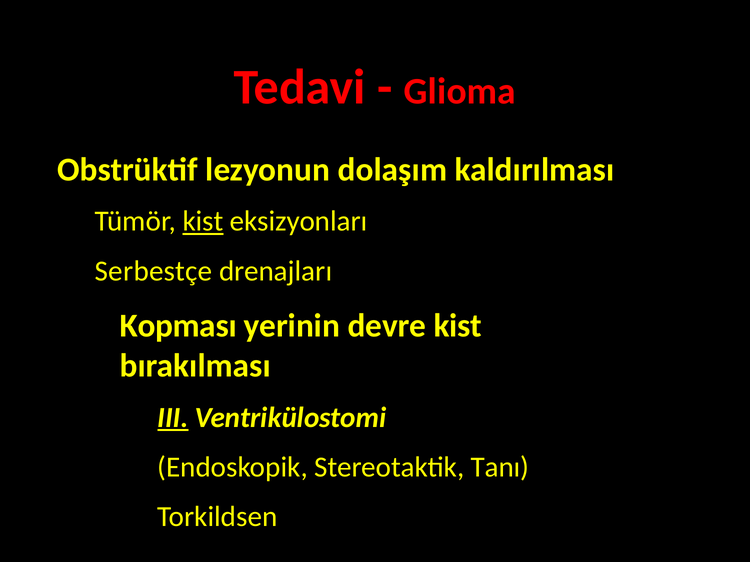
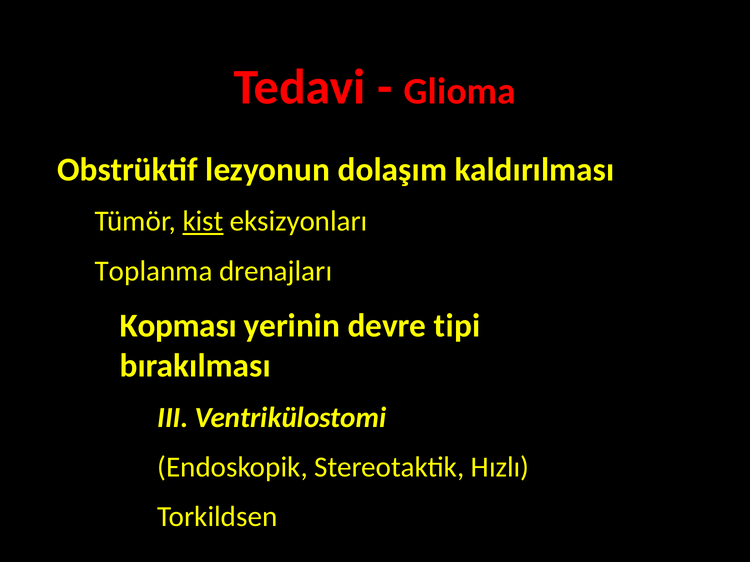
Serbestçe: Serbestçe -> Toplanma (154, 271)
devre kist: kist -> tipi (457, 326)
III underline: present -> none (173, 418)
Tanı: Tanı -> Hızlı (500, 467)
